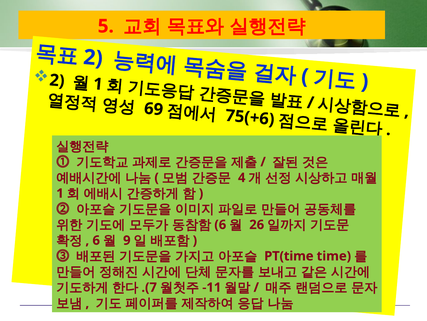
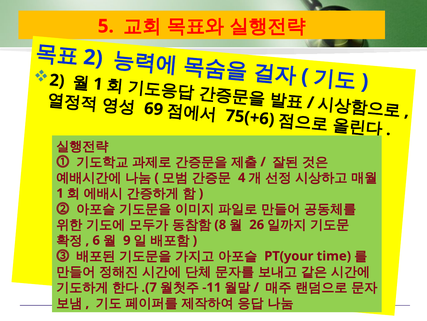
6: 6 -> 8 (220, 224)
PT(time: PT(time -> PT(your (289, 256)
